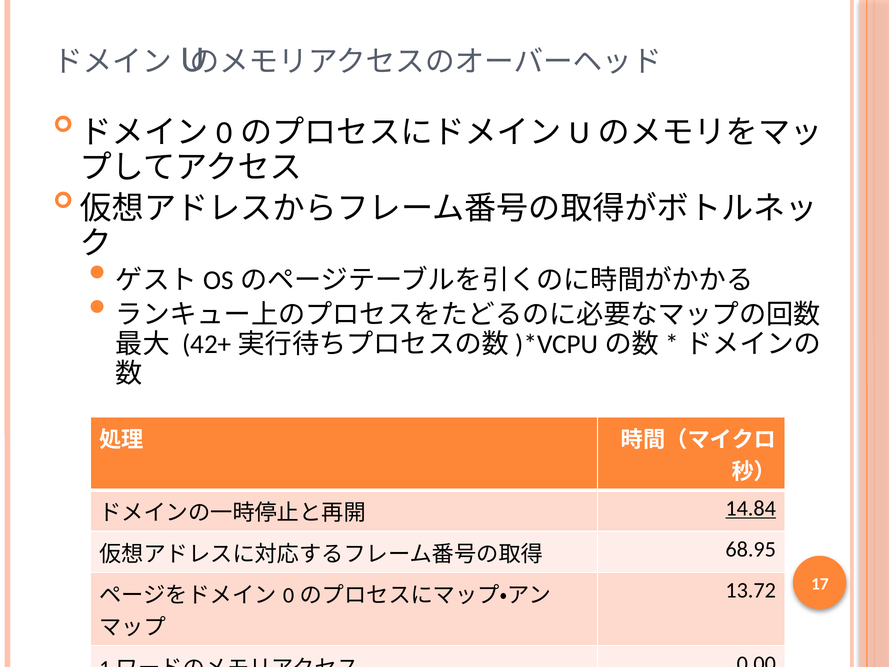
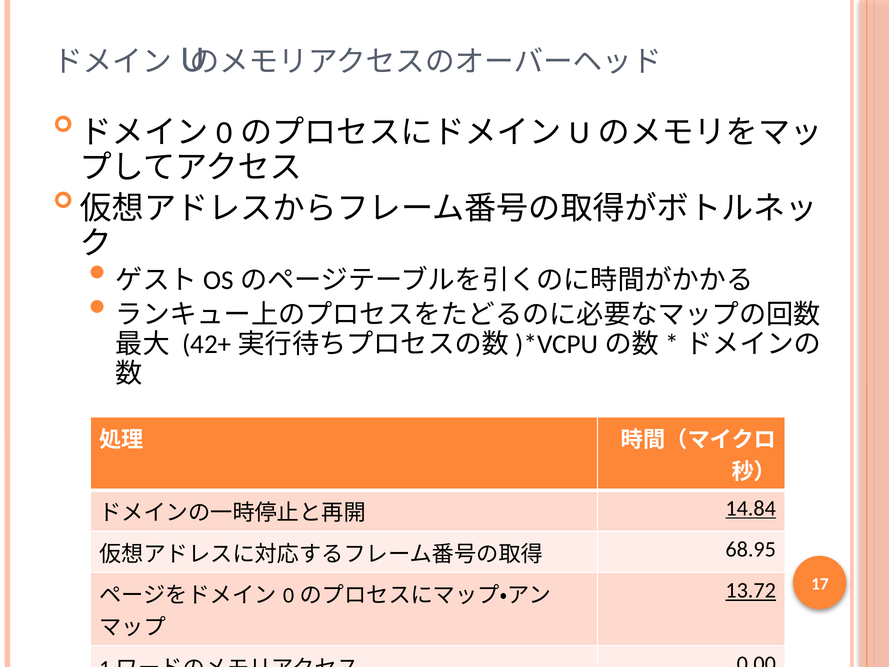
13.72 underline: none -> present (751, 590)
